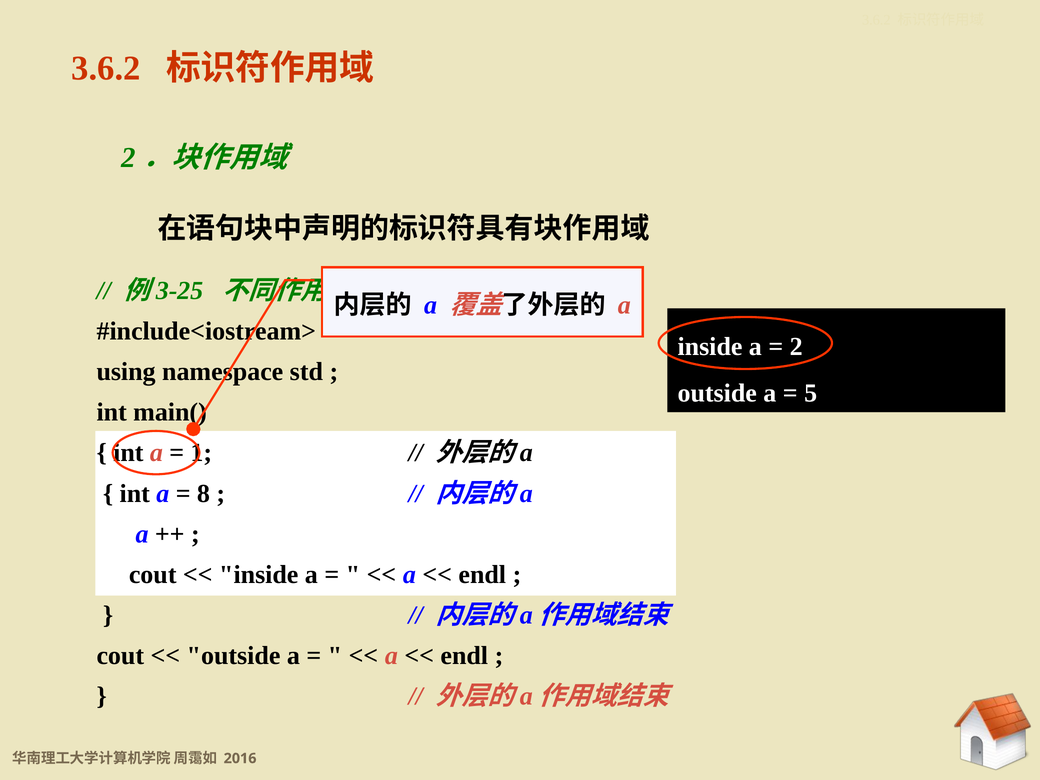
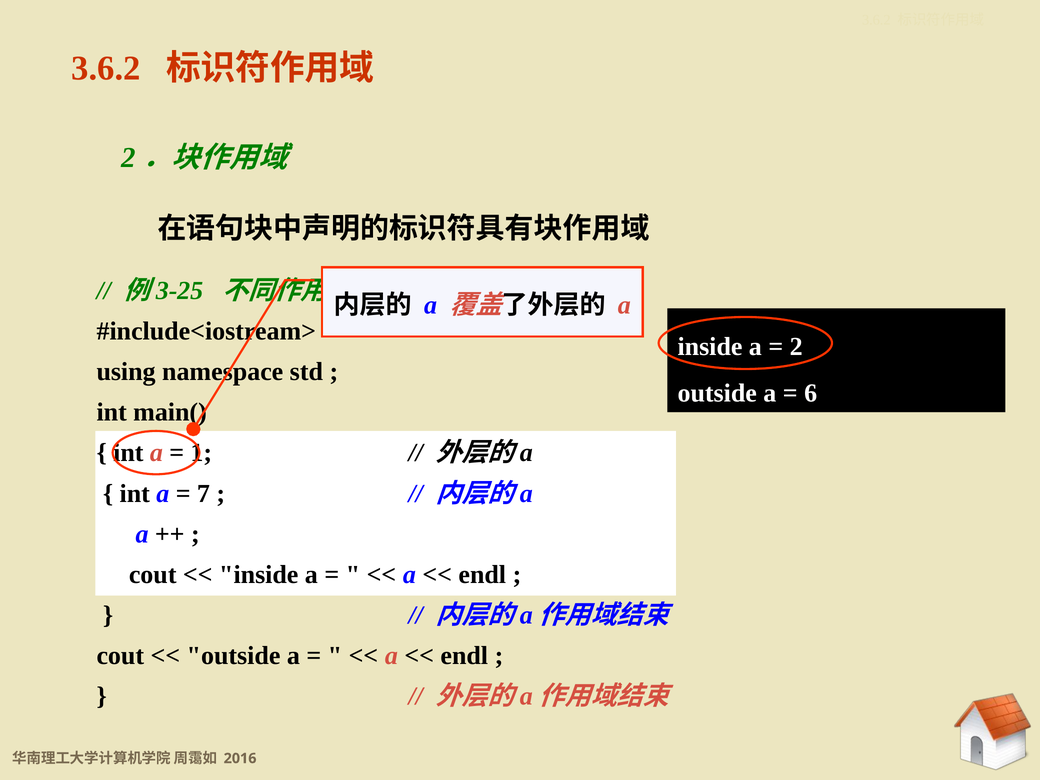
5: 5 -> 6 (811, 393)
8: 8 -> 7 (203, 493)
